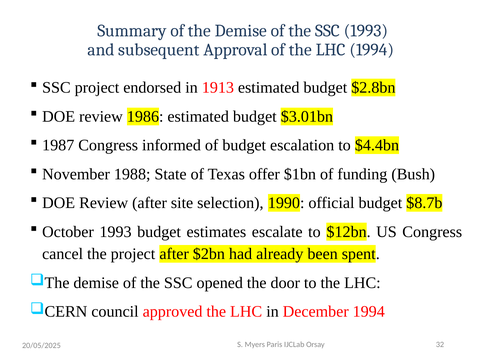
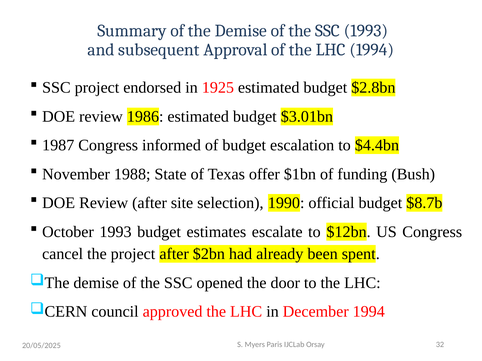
1913: 1913 -> 1925 (218, 88)
